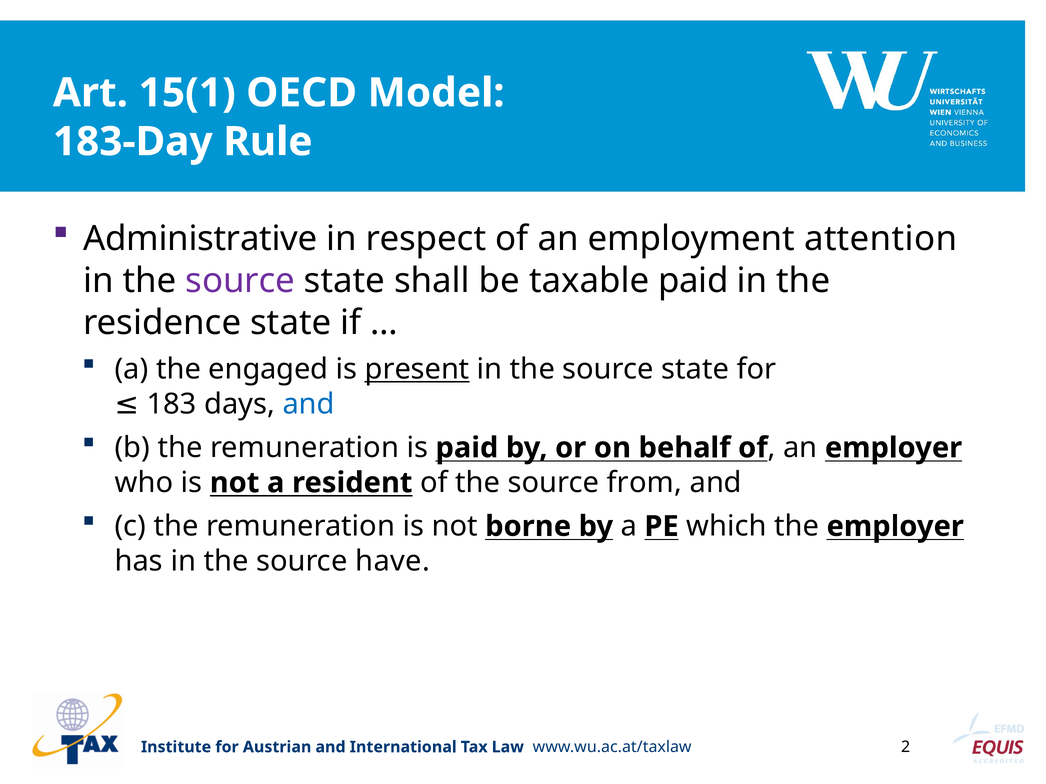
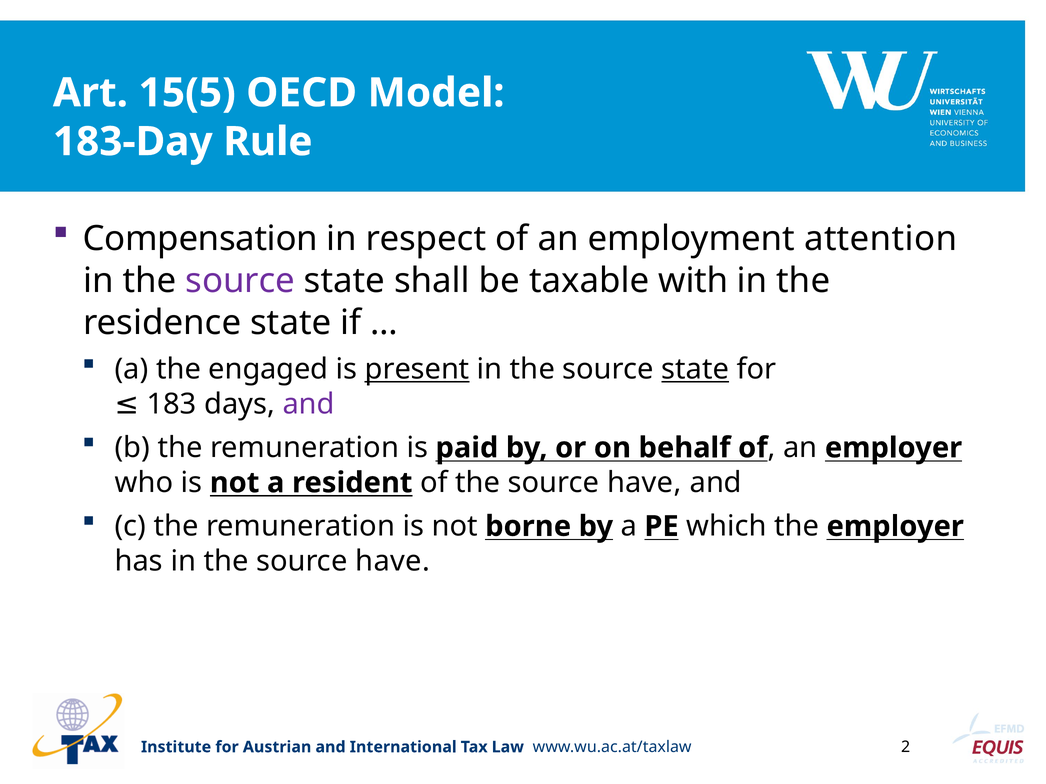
15(1: 15(1 -> 15(5 (187, 93)
Administrative: Administrative -> Compensation (200, 239)
taxable paid: paid -> with (693, 281)
state underline: none -> present (695, 369)
and colour: blue -> purple (309, 404)
of the source from: from -> have (644, 483)
